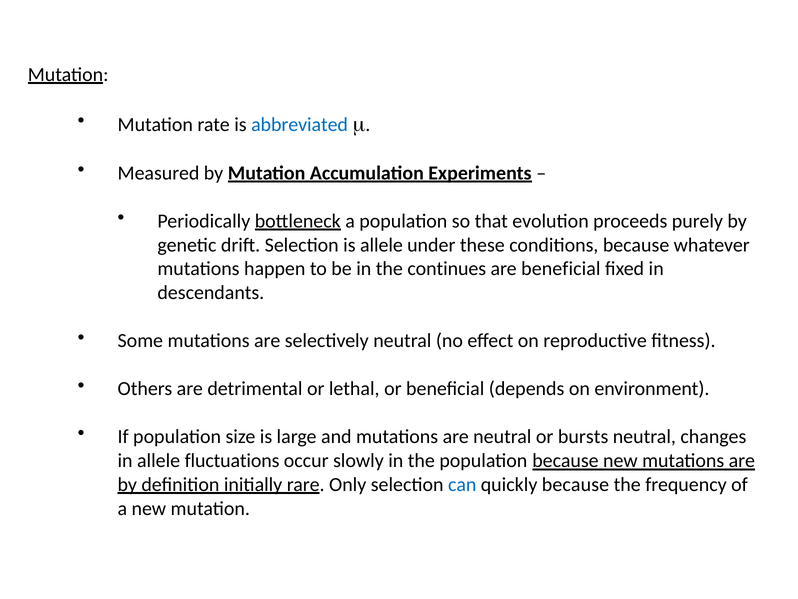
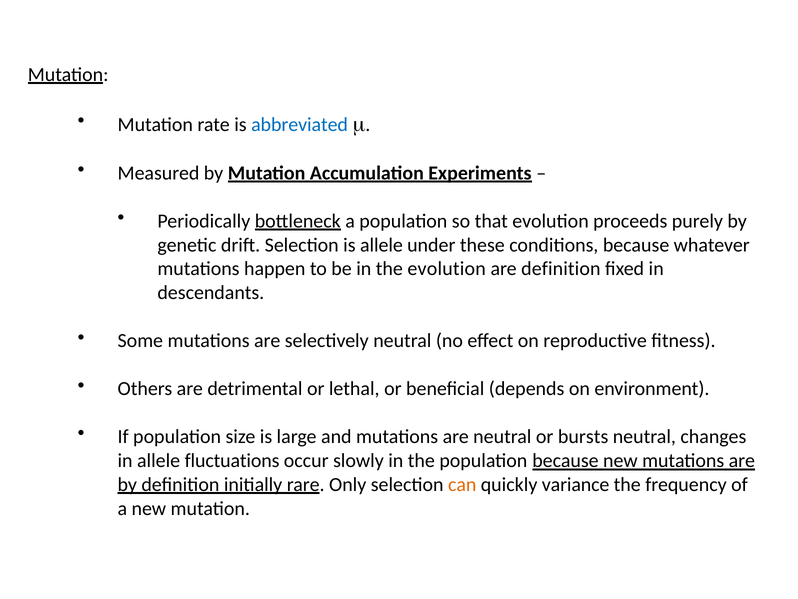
the continues: continues -> evolution (447, 269)
are beneficial: beneficial -> definition (561, 269)
can colour: blue -> orange (462, 484)
quickly because: because -> variance (576, 484)
